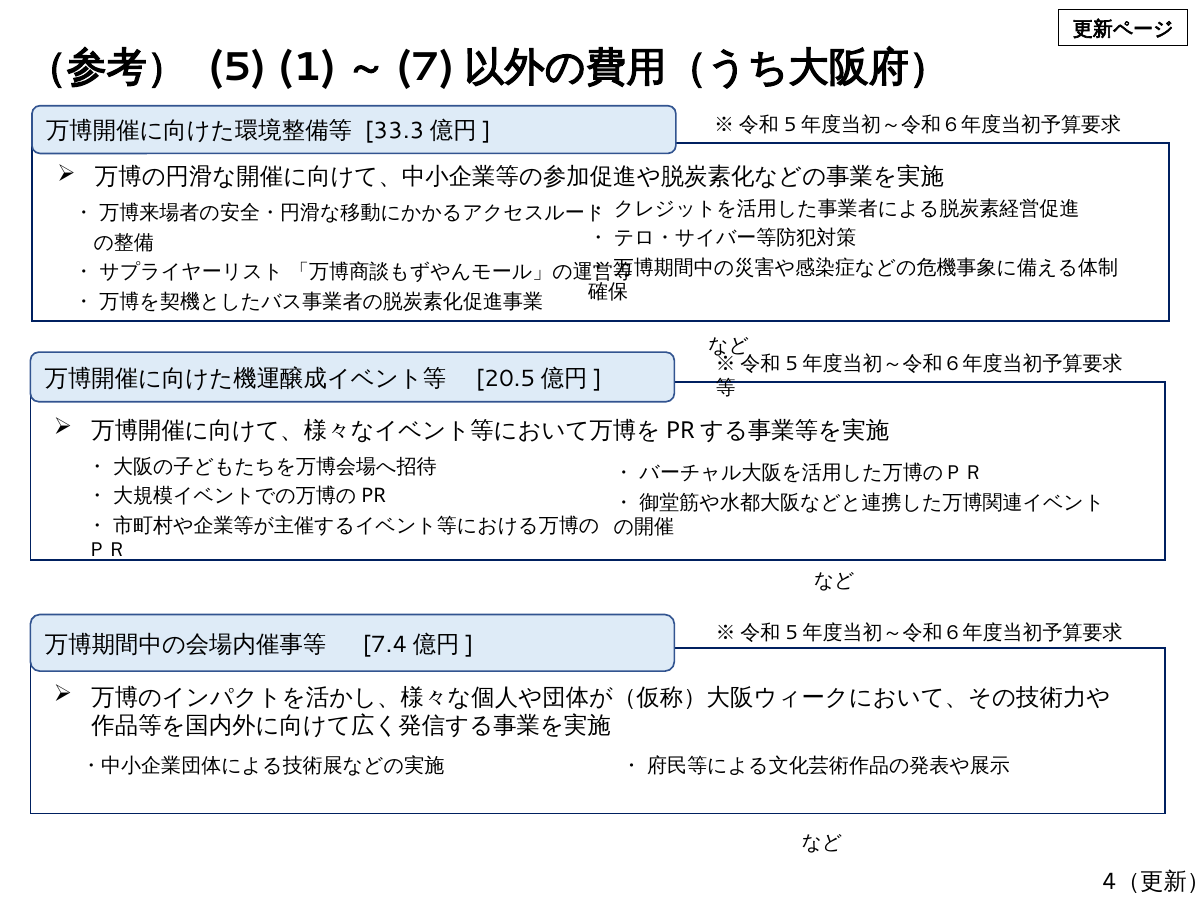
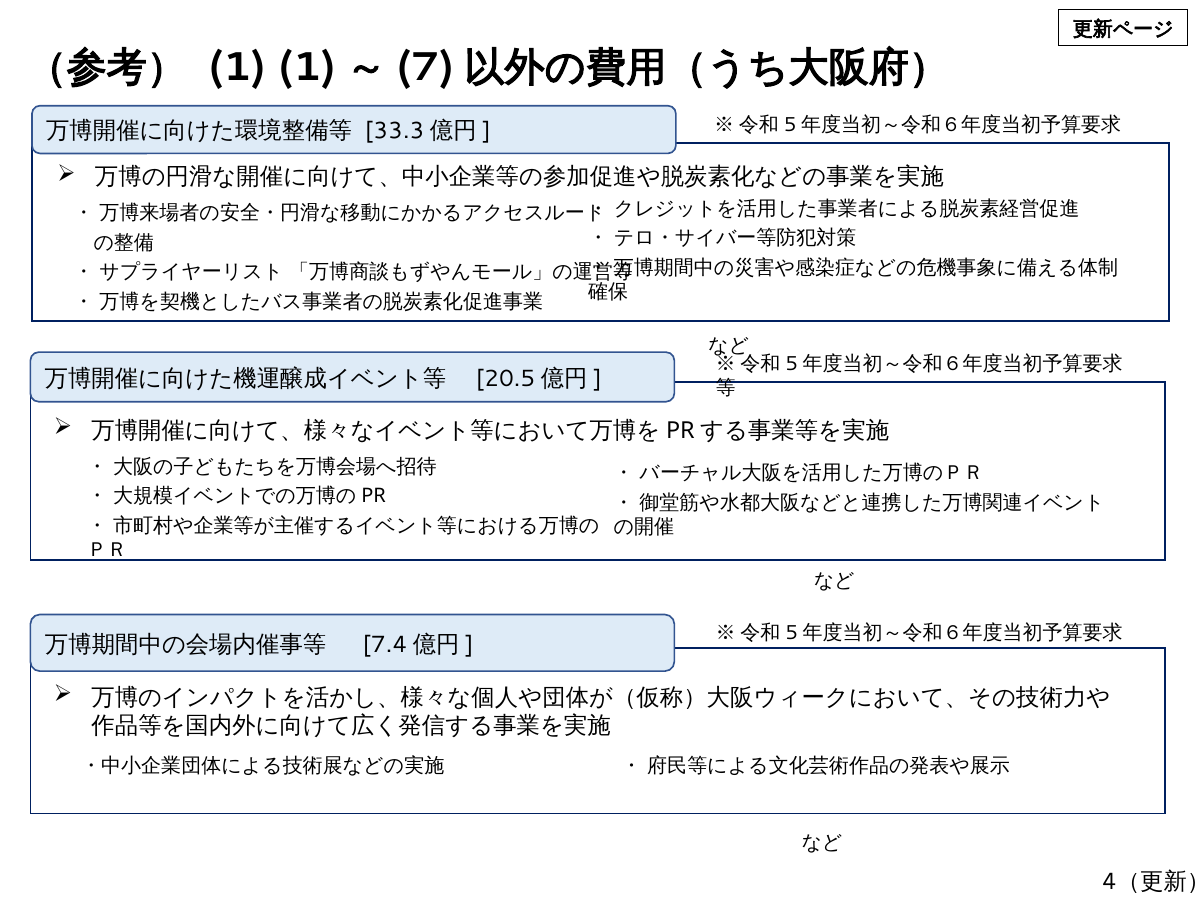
5: 5 -> 1 (237, 67)
